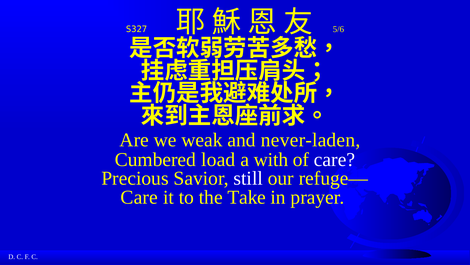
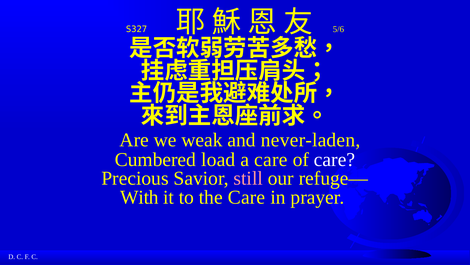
a with: with -> care (271, 159)
still colour: white -> pink (248, 178)
Care: Care -> With (139, 197)
the Take: Take -> Care (247, 197)
